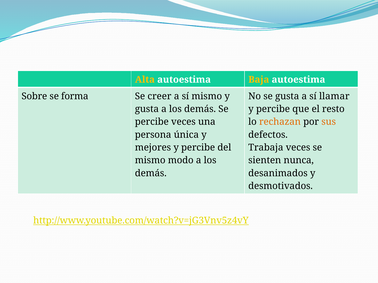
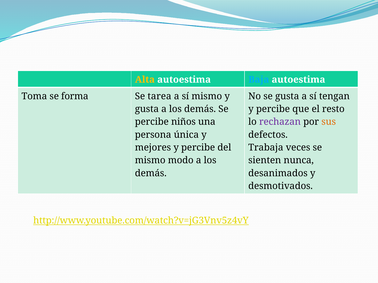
Baja colour: yellow -> light blue (259, 80)
Sobre: Sobre -> Toma (34, 96)
creer: creer -> tarea (159, 96)
llamar: llamar -> tengan (334, 96)
percibe veces: veces -> niños (183, 122)
rechazan colour: orange -> purple (280, 122)
